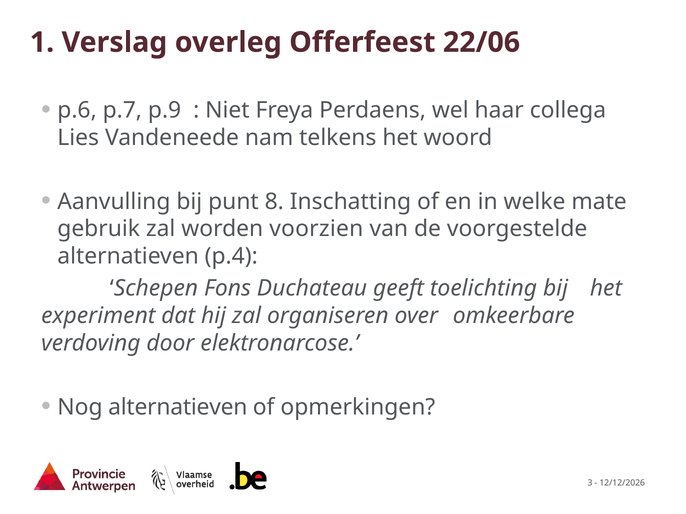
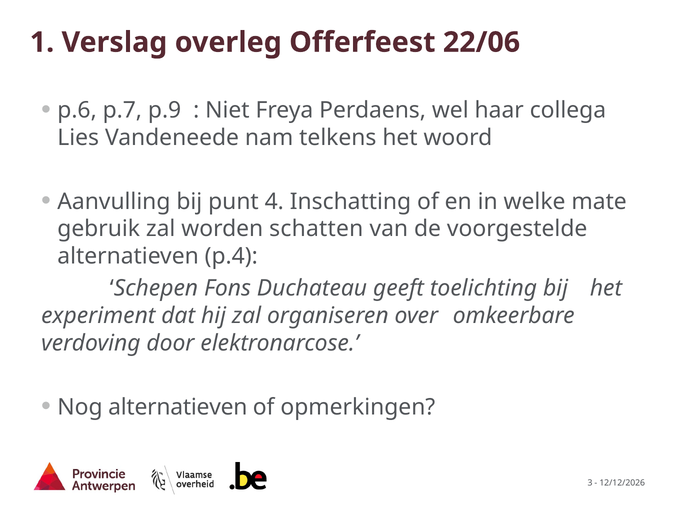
8: 8 -> 4 (274, 202)
voorzien: voorzien -> schatten (316, 229)
